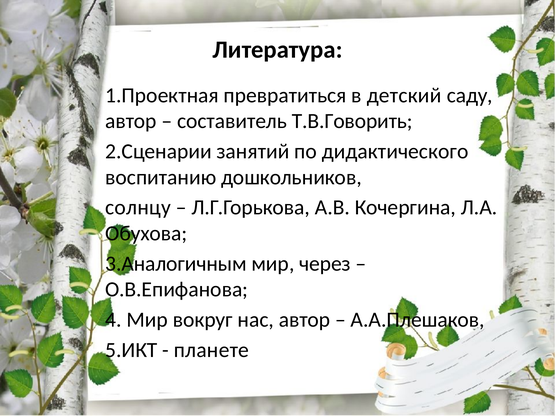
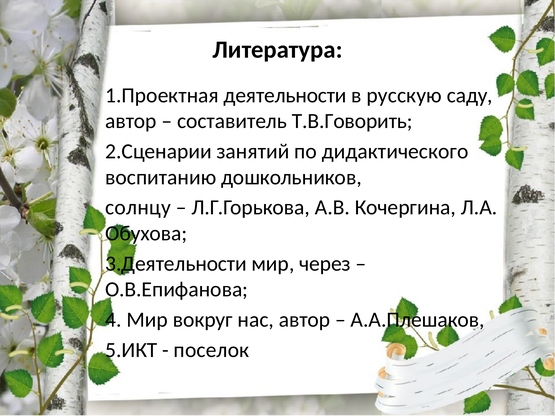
превратиться: превратиться -> деятельности (285, 95)
детский: детский -> русскую (404, 95)
3.Аналогичным: 3.Аналогичным -> 3.Деятельности (176, 264)
планете: планете -> поселок (211, 350)
